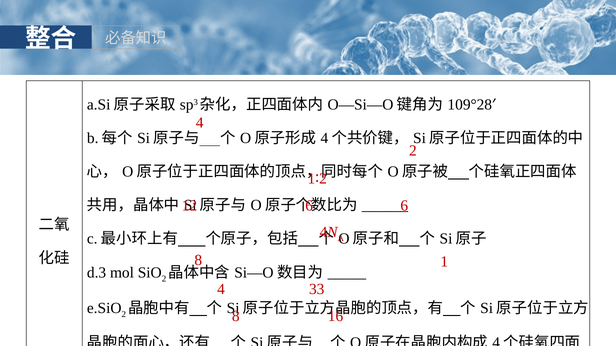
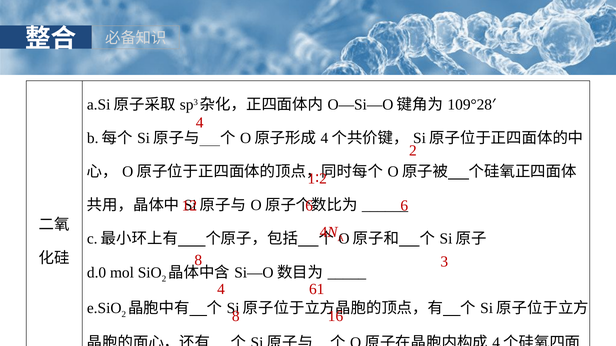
1: 1 -> 3 (444, 262)
d.3: d.3 -> d.0 (97, 273)
33: 33 -> 61 (317, 289)
